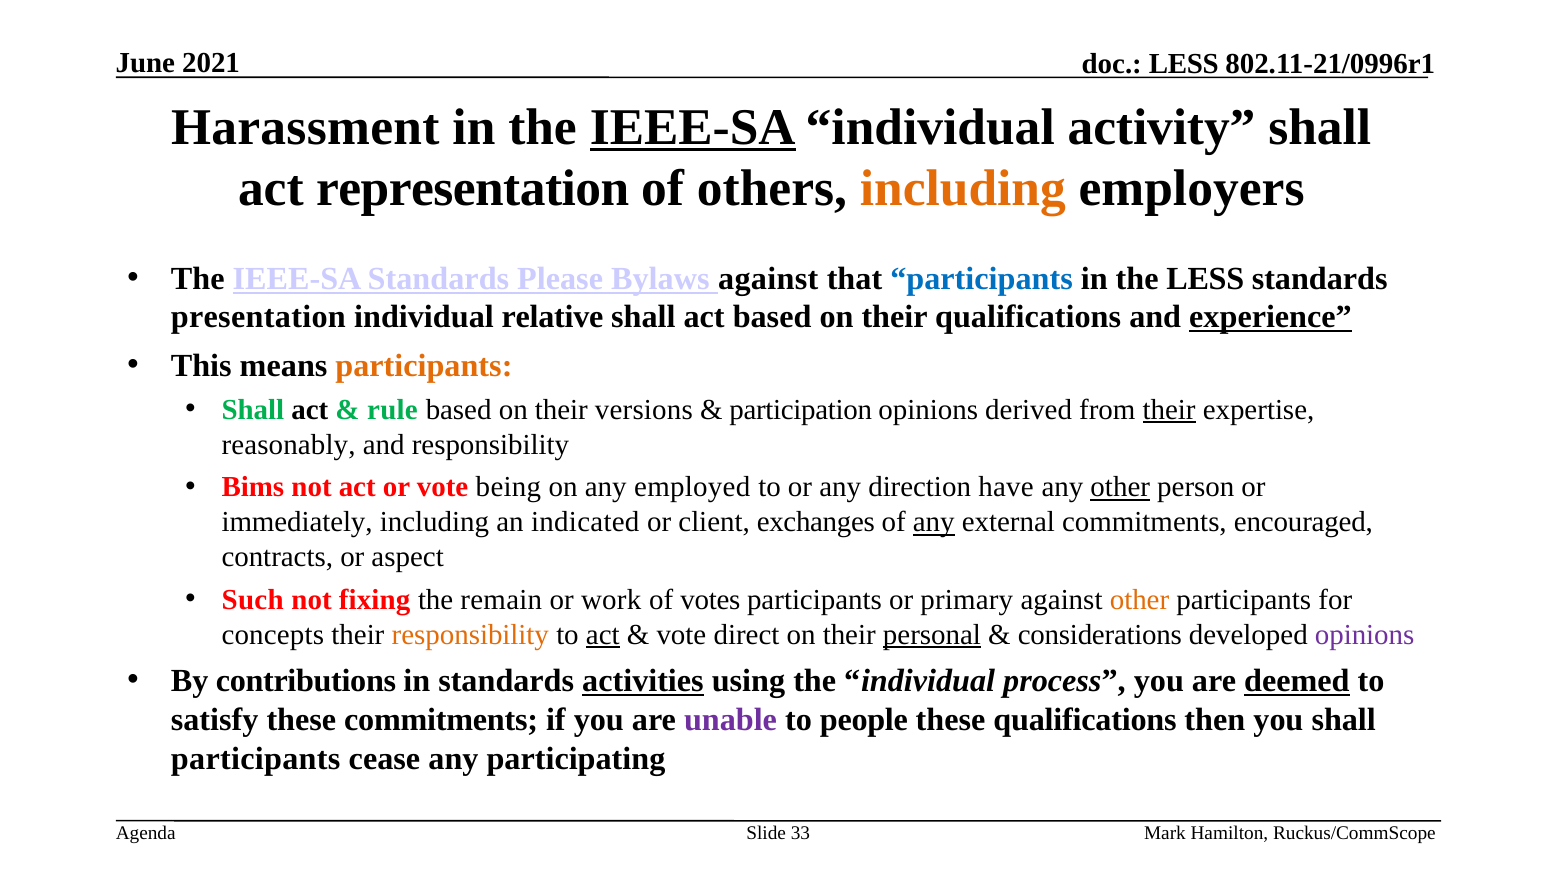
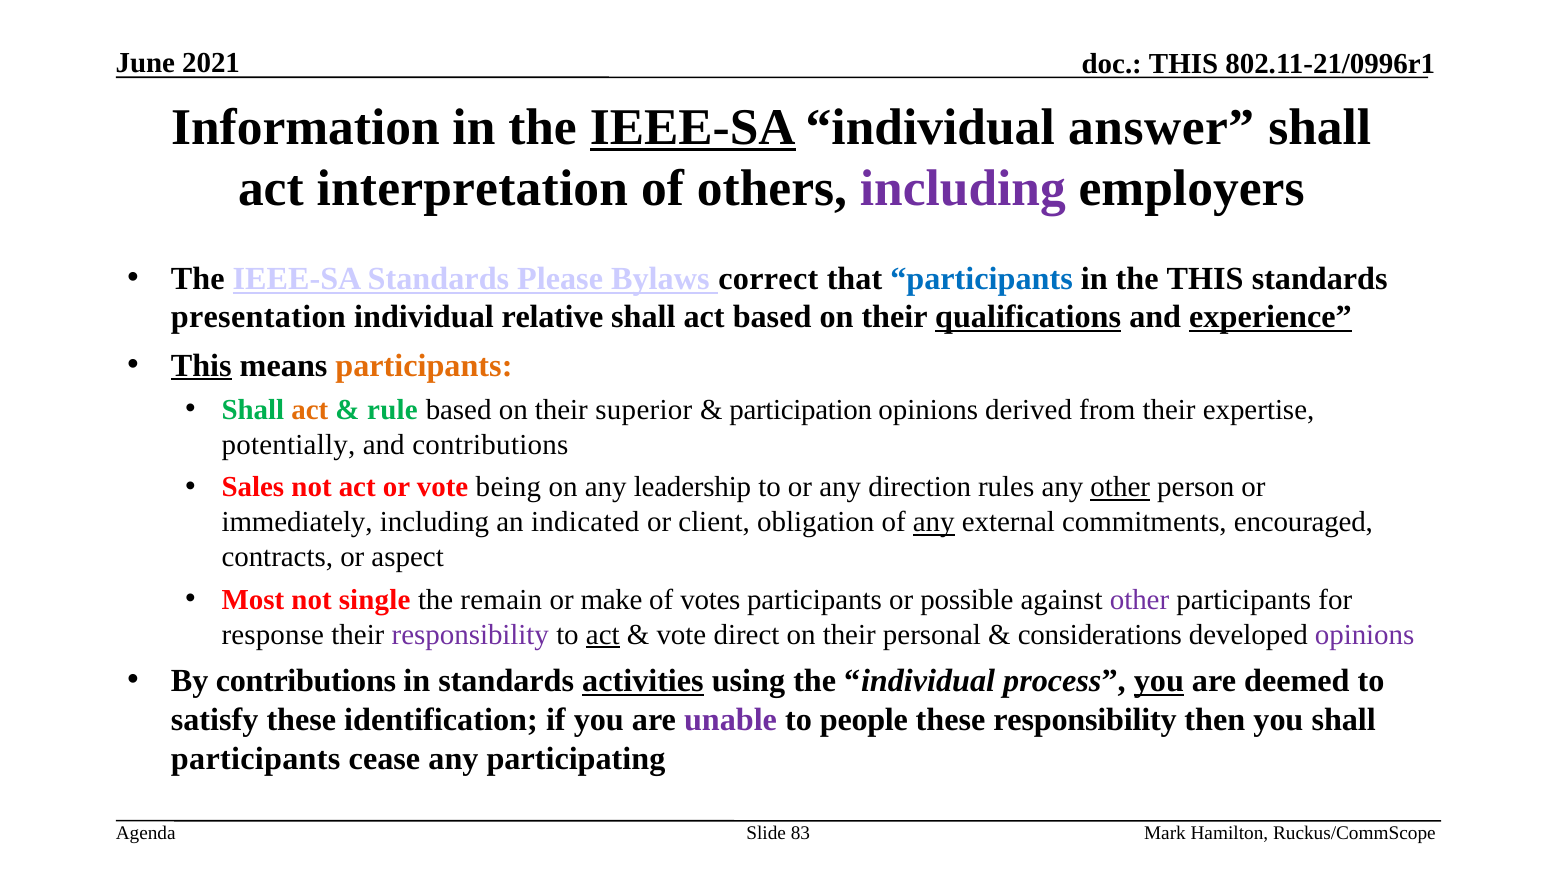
LESS: LESS -> THIS (1184, 64)
Harassment: Harassment -> Information (305, 127)
activity: activity -> answer (1161, 127)
representation: representation -> interpretation (472, 189)
including colour: orange -> purple (963, 189)
Bylaws against: against -> correct (768, 278)
the LESS: LESS -> THIS (1205, 278)
qualifications underline: none -> present (1028, 317)
This underline: none -> present (201, 365)
act colour: black -> orange (310, 410)
versions: versions -> superior (644, 410)
their underline: present -> none (1169, 410)
reasonably: reasonably -> potentially (288, 444)
and responsibility: responsibility -> contributions (490, 444)
Bims: Bims -> Sales (253, 487)
employed: employed -> leadership (692, 487)
have: have -> rules (1006, 487)
exchanges: exchanges -> obligation (816, 522)
Such: Such -> Most (253, 599)
fixing: fixing -> single (375, 599)
work: work -> make (612, 599)
primary: primary -> possible (967, 599)
other colour: orange -> purple (1140, 599)
concepts: concepts -> response (273, 634)
responsibility colour: orange -> purple (470, 634)
personal underline: present -> none (932, 634)
you underline: none -> present (1159, 681)
deemed underline: present -> none (1297, 681)
these commitments: commitments -> identification (441, 719)
these qualifications: qualifications -> responsibility (1085, 719)
33: 33 -> 83 (800, 833)
